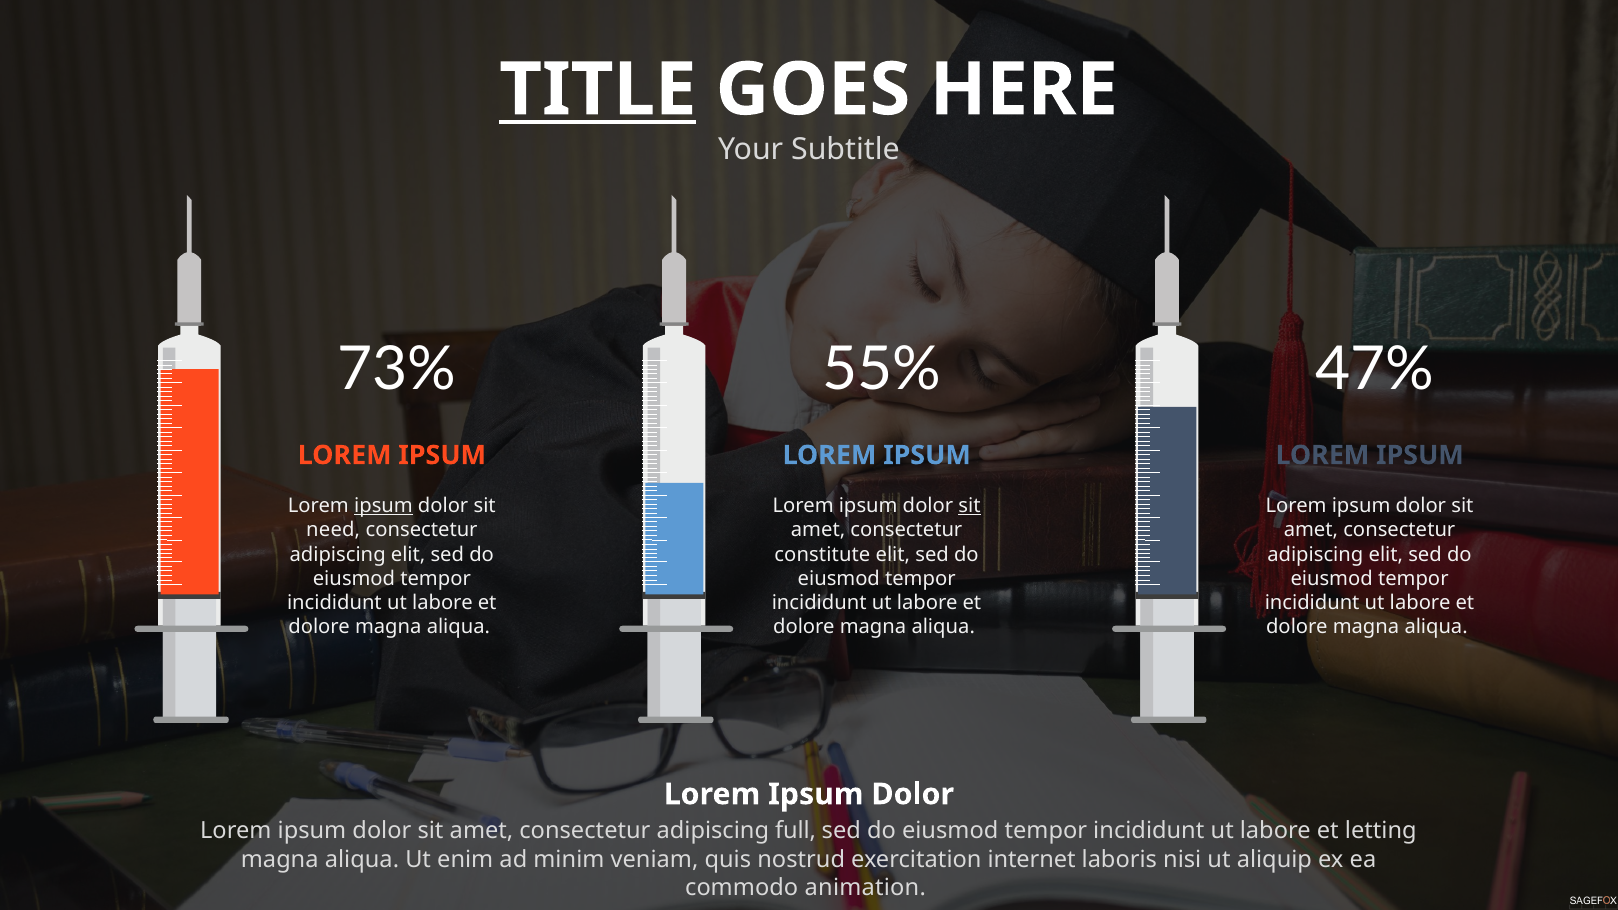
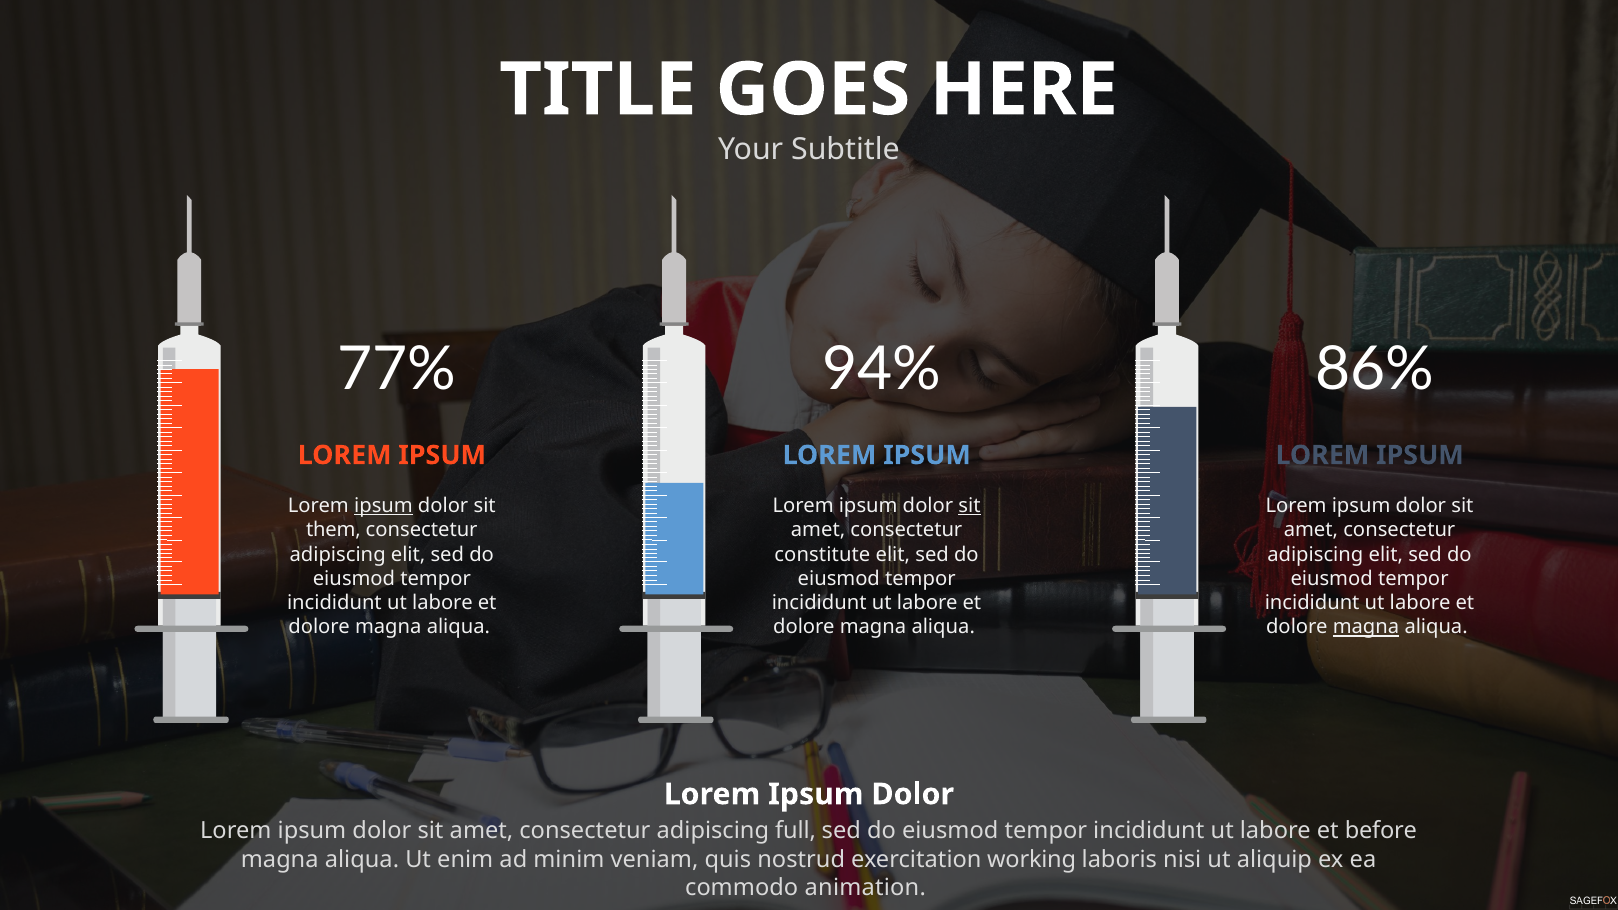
TITLE underline: present -> none (598, 90)
73%: 73% -> 77% (397, 370)
55%: 55% -> 94% (882, 370)
47%: 47% -> 86% (1375, 370)
need: need -> them (333, 530)
magna underline: none -> present (1366, 627)
letting: letting -> before (1381, 831)
internet: internet -> working (1032, 859)
